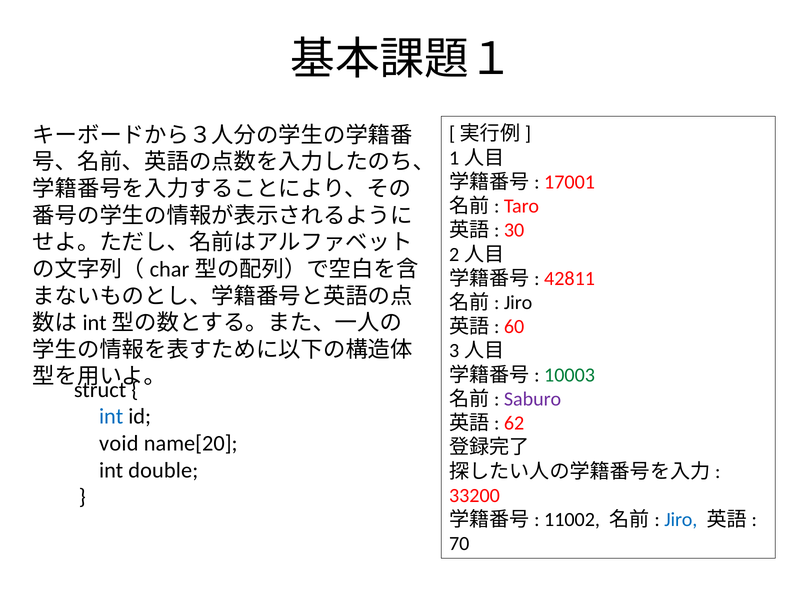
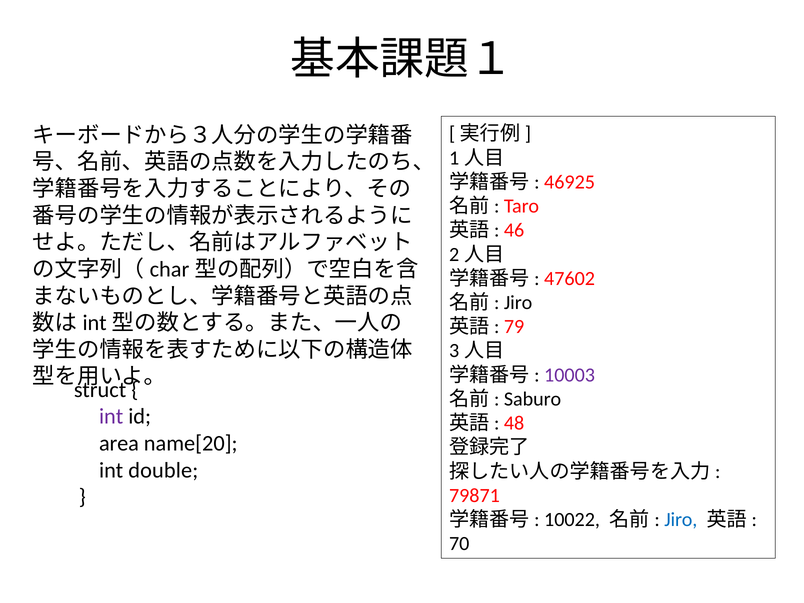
17001: 17001 -> 46925 (570, 182)
30: 30 -> 46 (514, 230)
42811: 42811 -> 47602 (570, 279)
60: 60 -> 79 (514, 327)
10003 colour: green -> purple (570, 375)
Saburo colour: purple -> black (533, 399)
int colour: blue -> purple (111, 417)
62: 62 -> 48 (514, 423)
void: void -> area (119, 443)
33200: 33200 -> 79871 (474, 496)
11002: 11002 -> 10022 (572, 520)
